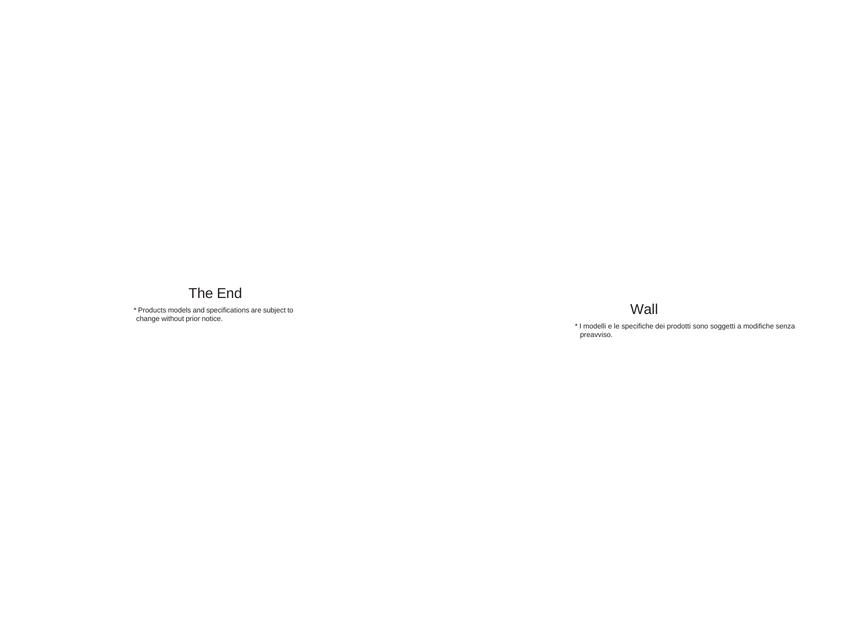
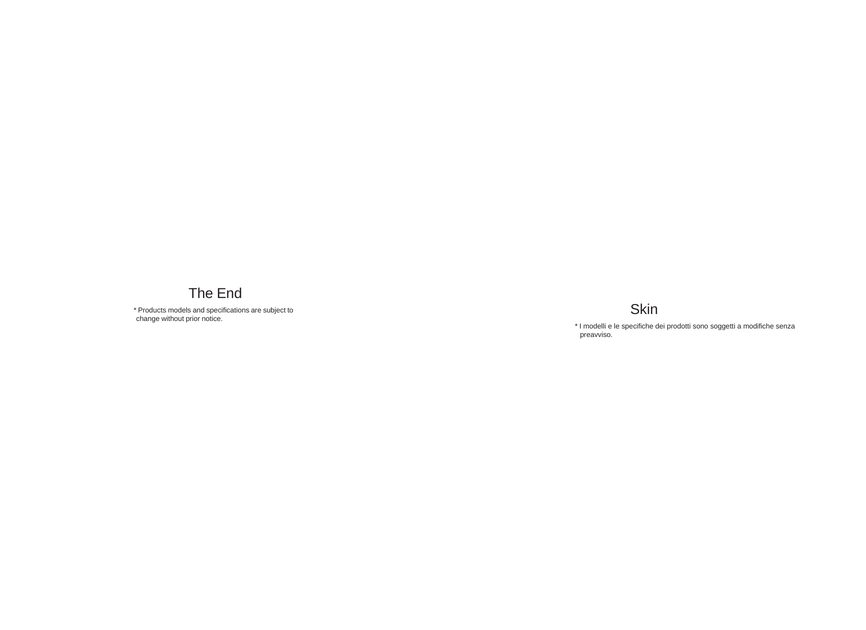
Wall: Wall -> Skin (644, 309)
